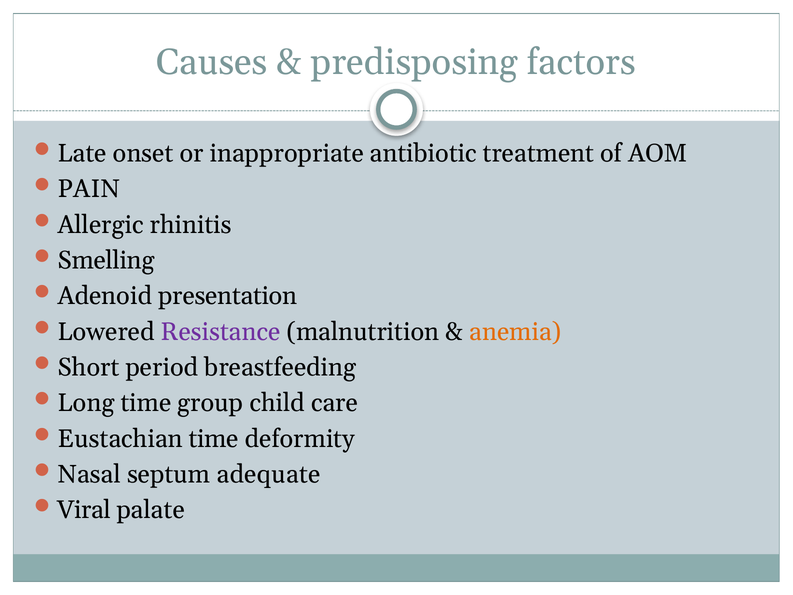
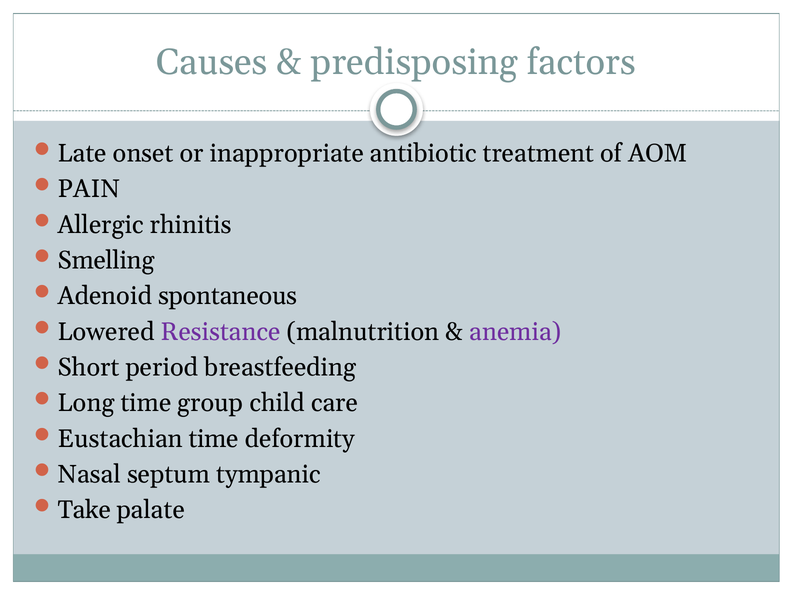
presentation: presentation -> spontaneous (228, 296)
anemia colour: orange -> purple (515, 332)
adequate: adequate -> tympanic (269, 474)
Viral: Viral -> Take (84, 510)
